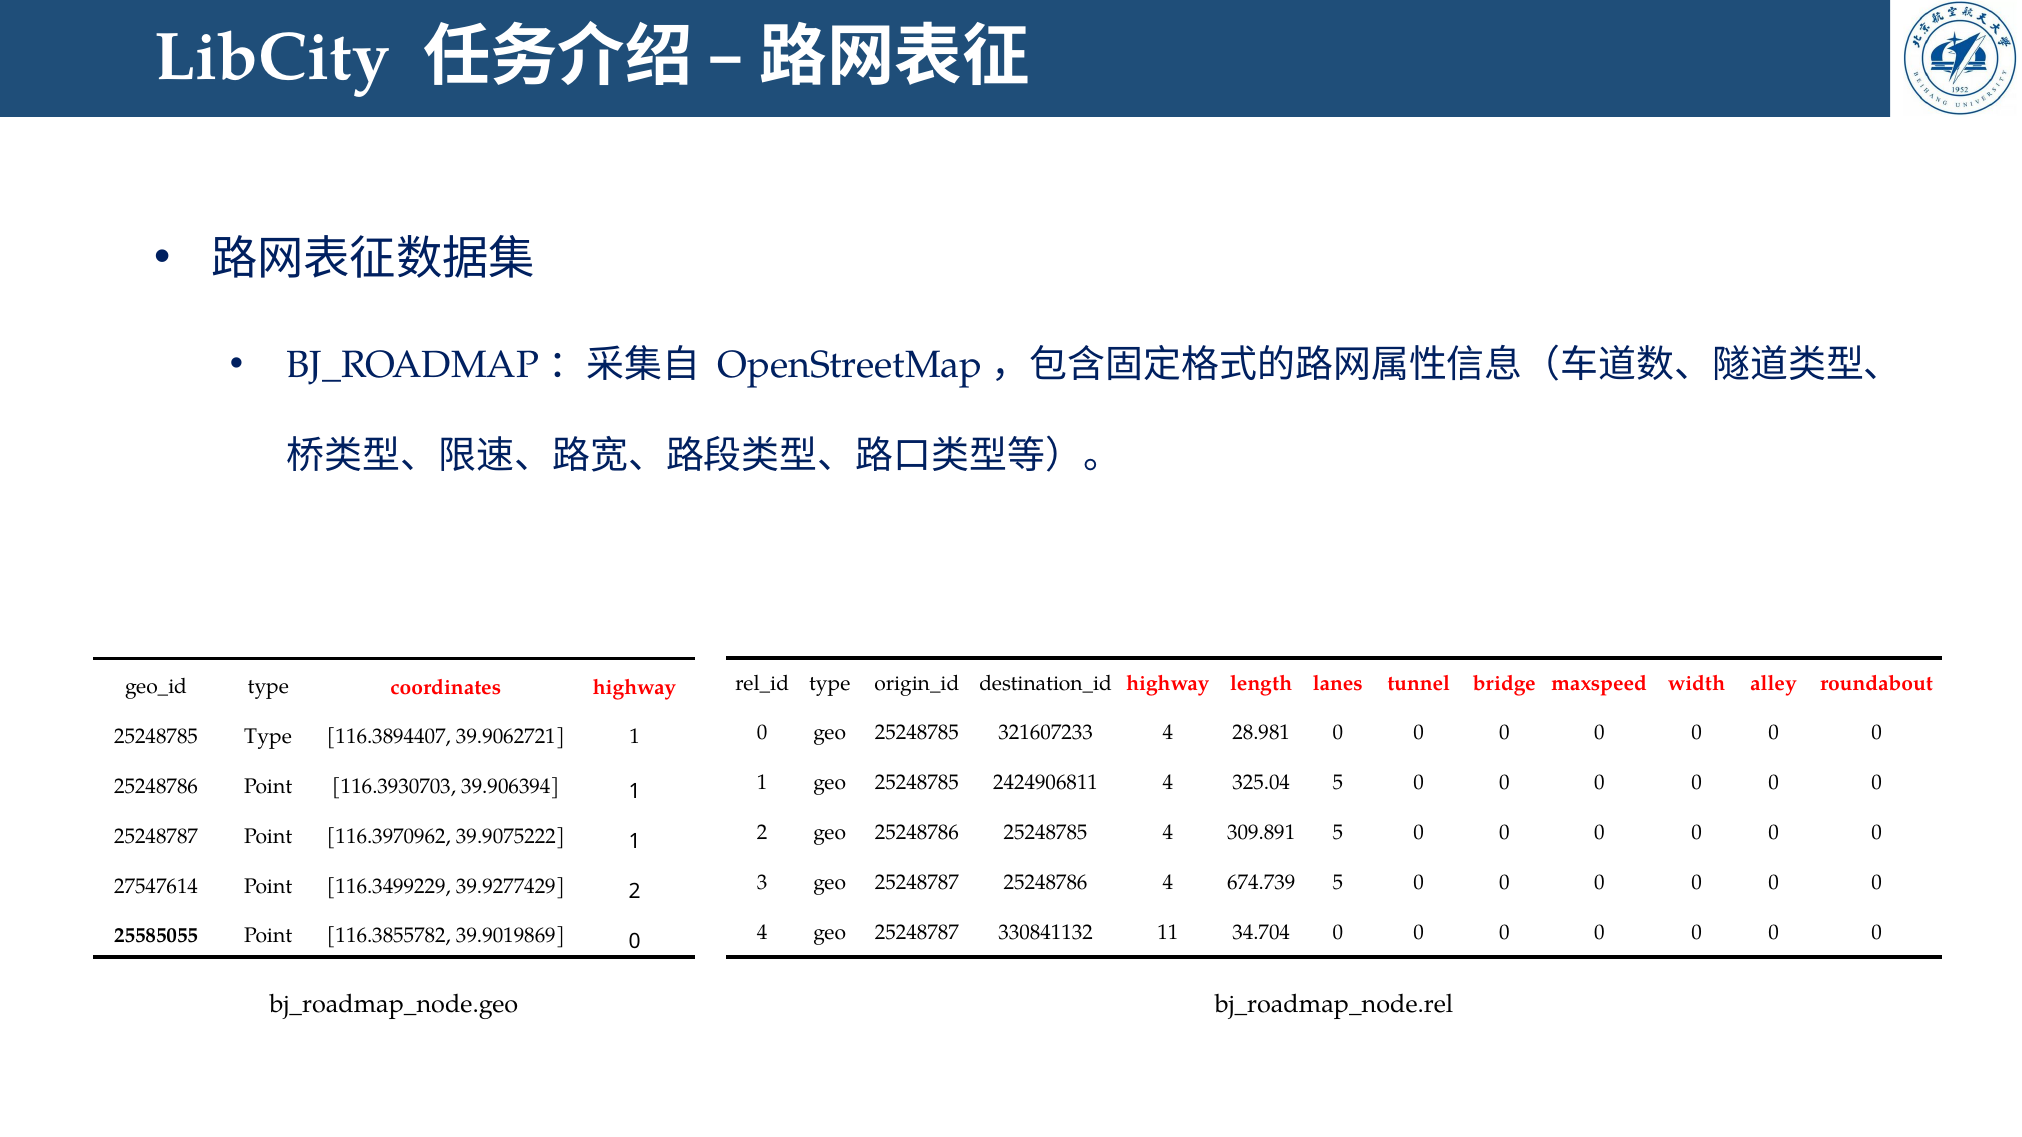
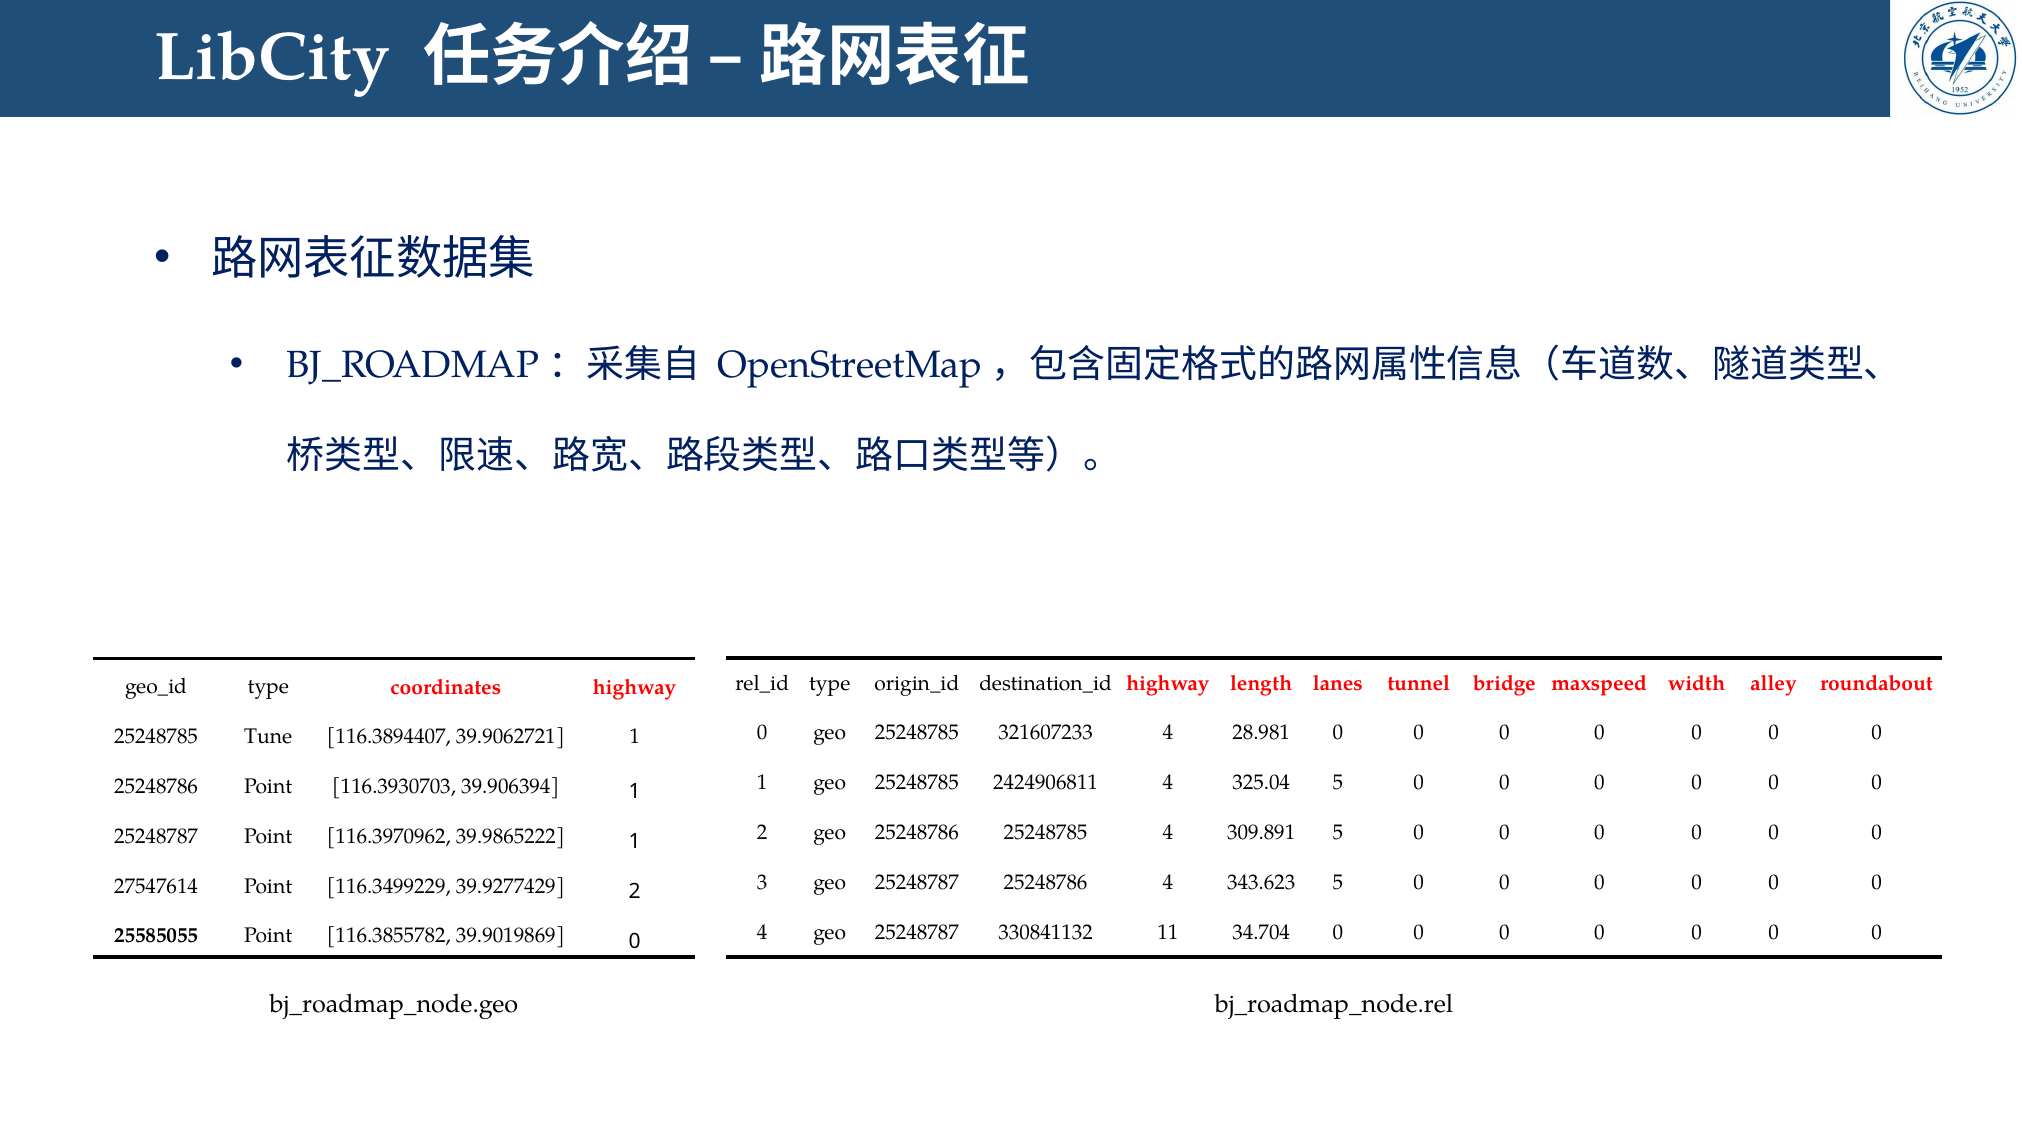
25248785 Type: Type -> Tune (268, 737)
39.9075222: 39.9075222 -> 39.9865222 (510, 837)
674.739: 674.739 -> 343.623 (1261, 883)
